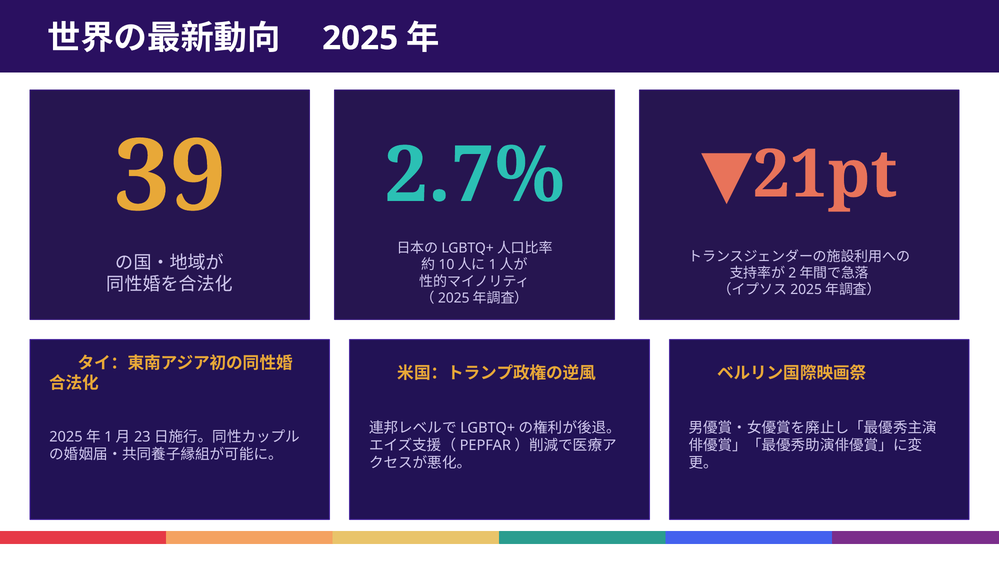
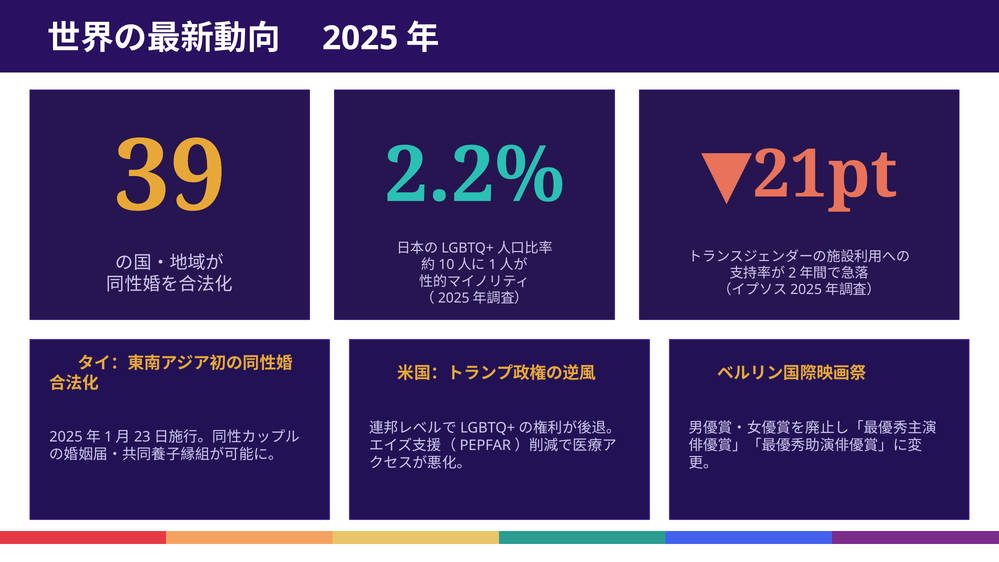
2.7%: 2.7% -> 2.2% (474, 175)
